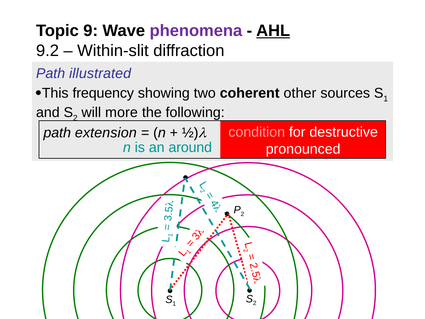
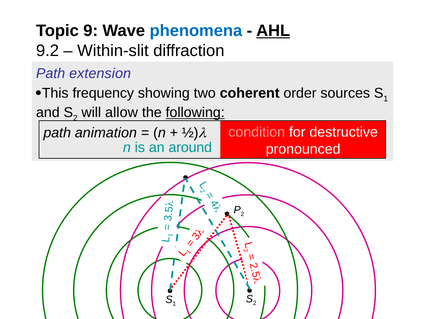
phenomena colour: purple -> blue (196, 31)
illustrated: illustrated -> extension (100, 73)
other: other -> order (300, 93)
more: more -> allow (122, 112)
following underline: none -> present (195, 112)
extension: extension -> animation (106, 133)
